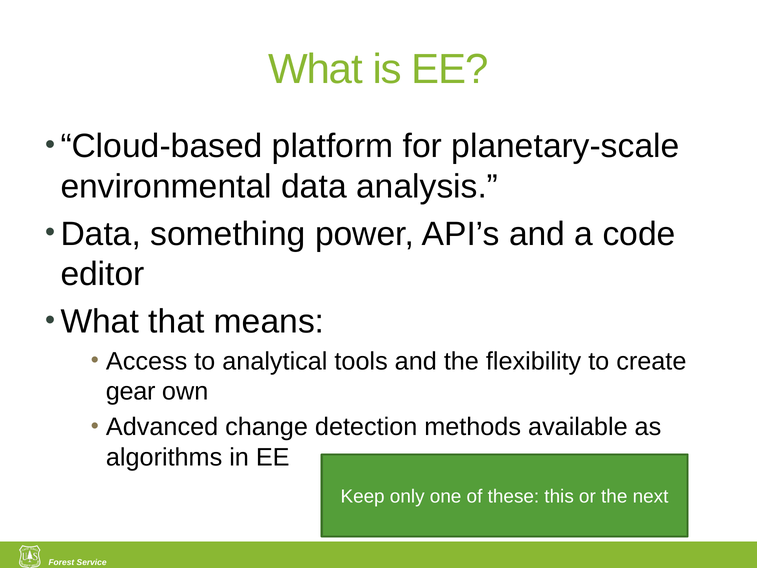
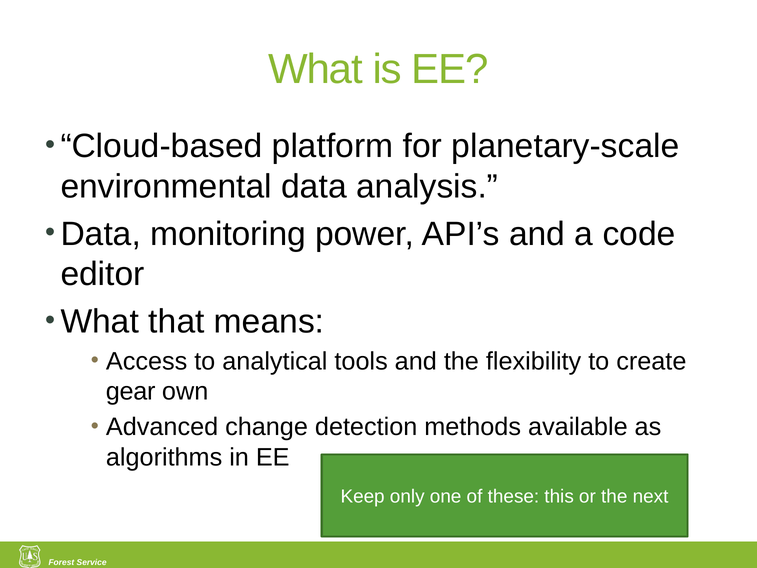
something: something -> monitoring (228, 234)
